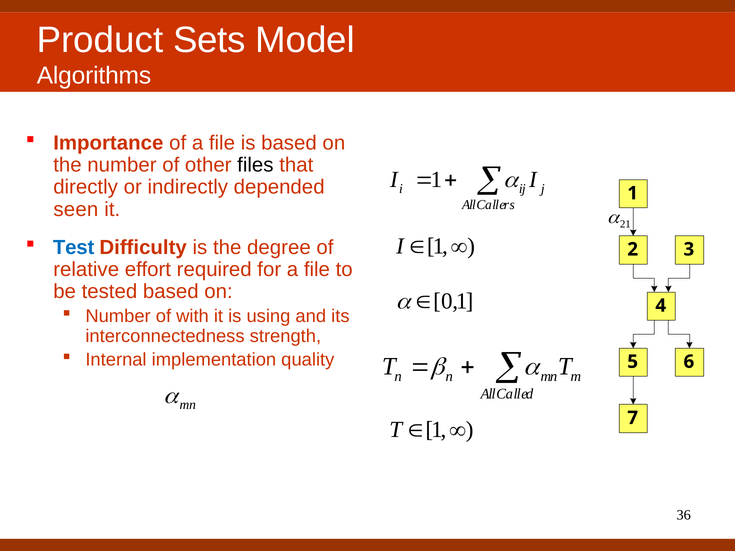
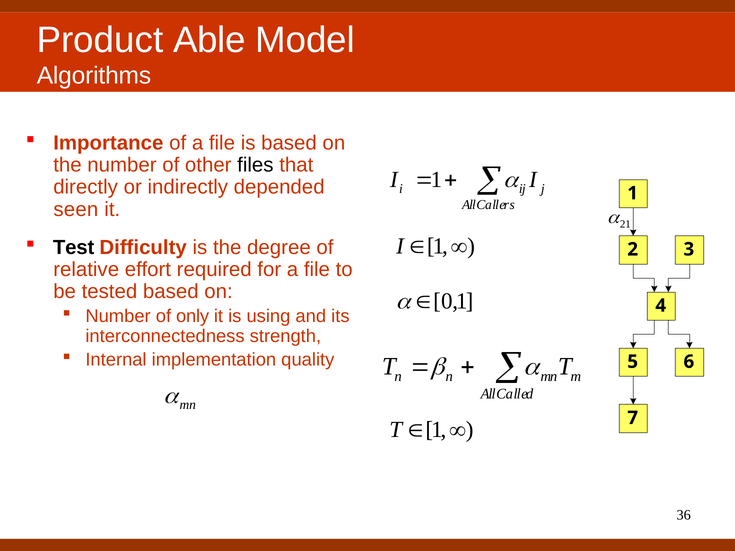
Sets: Sets -> Able (209, 40)
Test colour: blue -> black (74, 248)
with: with -> only (193, 316)
